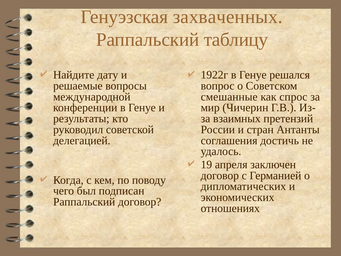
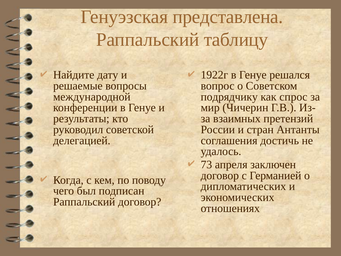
захваченных: захваченных -> представлена (228, 17)
смешанные: смешанные -> подрядчику (229, 97)
19: 19 -> 73 (206, 164)
